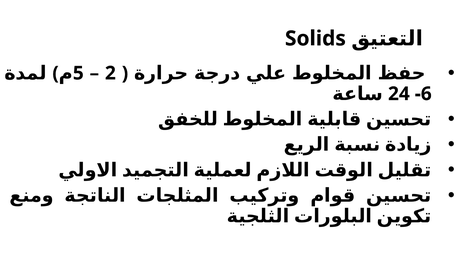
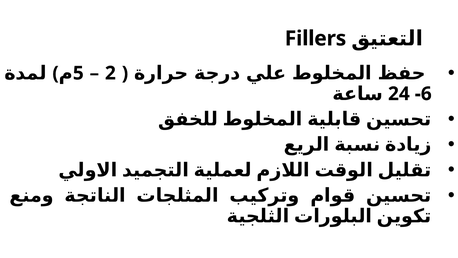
Solids: Solids -> Fillers (316, 38)
